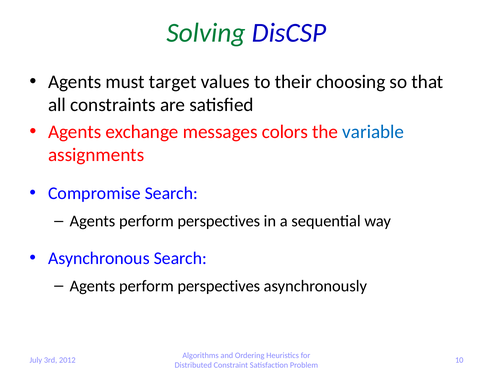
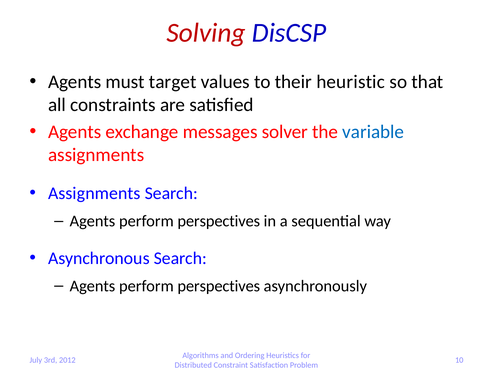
Solving colour: green -> red (206, 33)
choosing: choosing -> heuristic (351, 82)
colors: colors -> solver (285, 132)
Compromise: Compromise -> Assignments (94, 193)
